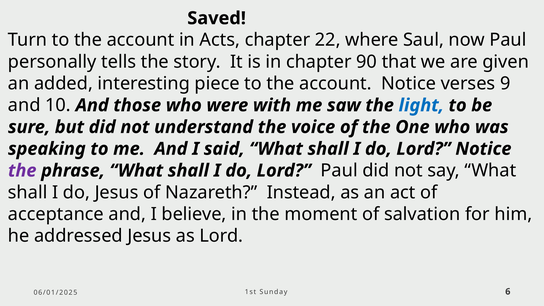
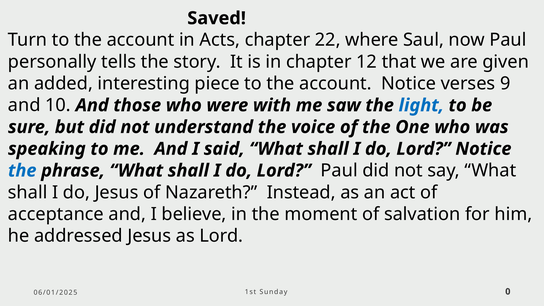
90: 90 -> 12 (367, 62)
the colour: purple -> blue (22, 171)
6: 6 -> 0 (508, 292)
